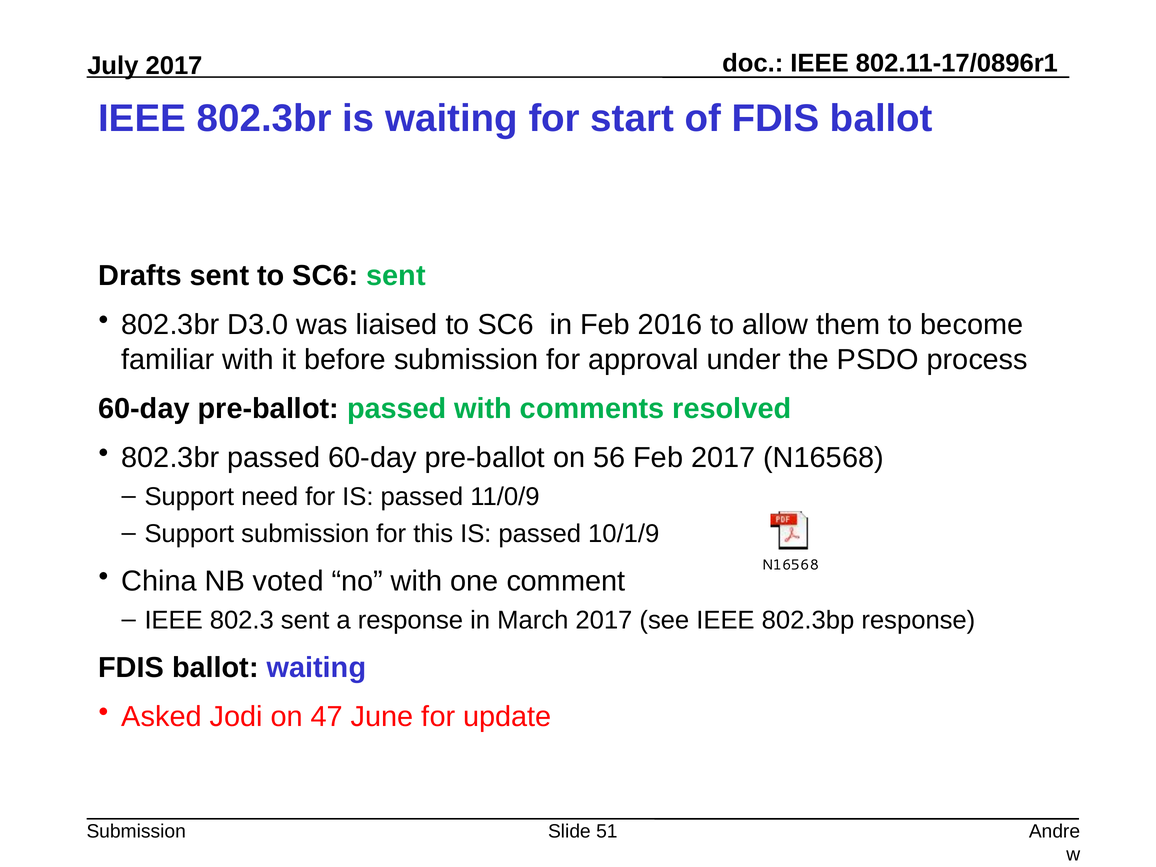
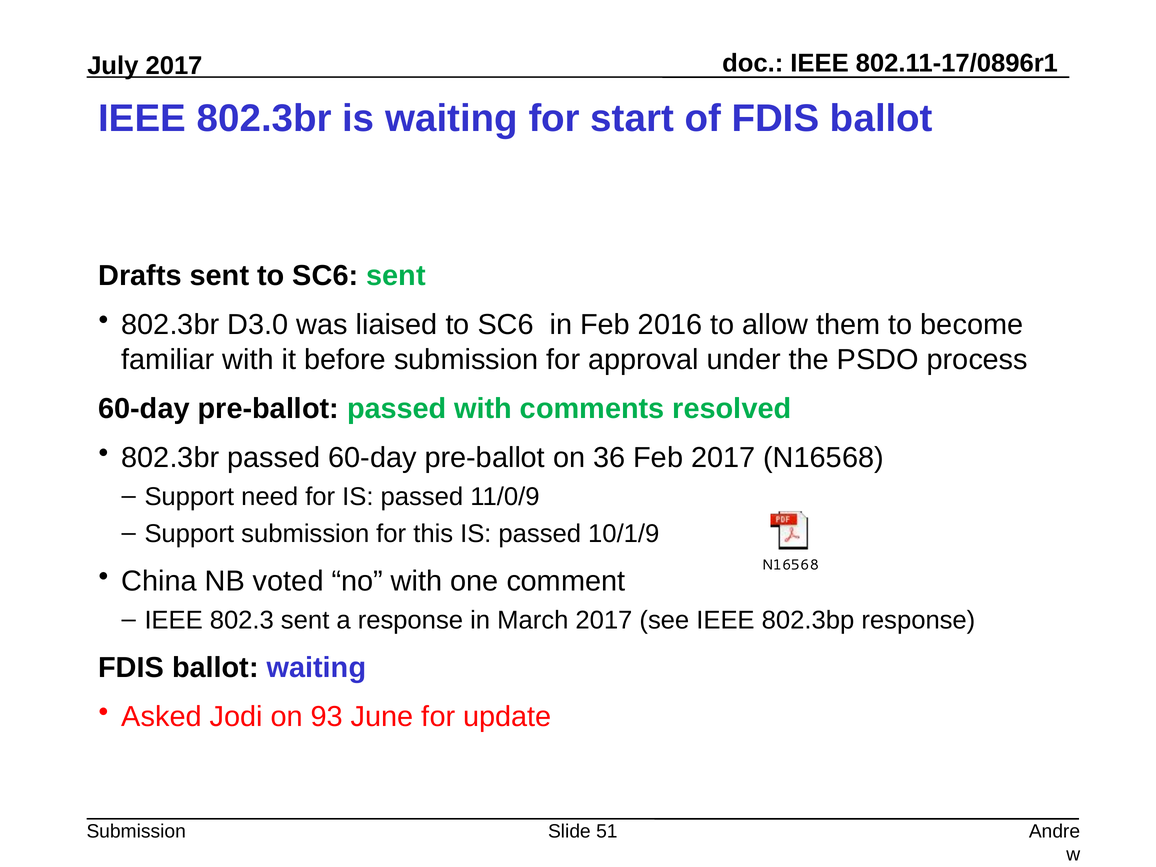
56: 56 -> 36 (609, 458)
47: 47 -> 93 (327, 717)
